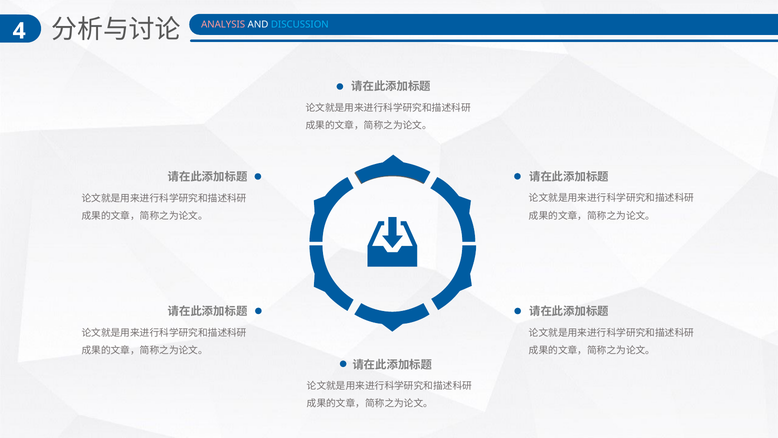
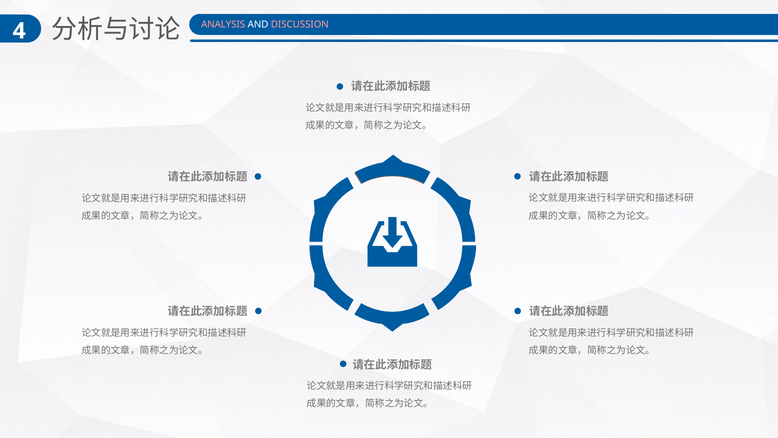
DISCUSSION colour: light blue -> pink (300, 25)
